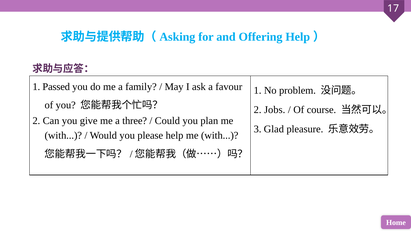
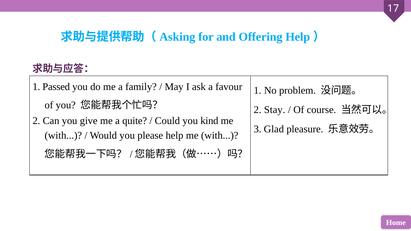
Jobs: Jobs -> Stay (275, 110)
three: three -> quite (135, 121)
plan: plan -> kind (209, 121)
